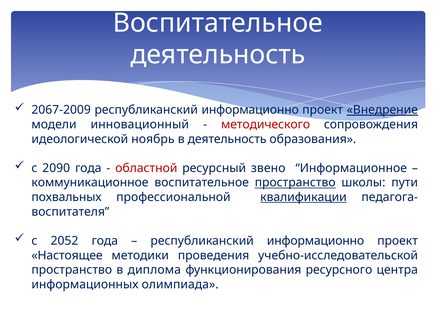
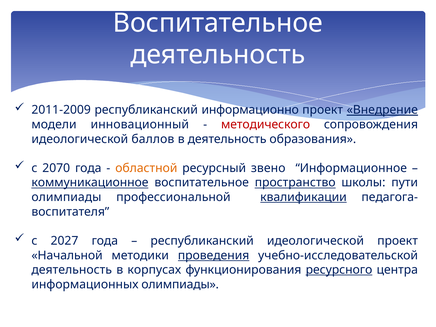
2067-2009: 2067-2009 -> 2011-2009 (61, 110)
ноябрь: ноябрь -> баллов (153, 139)
2090: 2090 -> 2070 (56, 168)
областной colour: red -> orange (146, 168)
коммуникационное underline: none -> present (90, 183)
похвальных: похвальных -> олимпиады (66, 197)
2052: 2052 -> 2027 (64, 241)
информационно: информационно -> идеологической (315, 241)
Настоящее: Настоящее -> Начальной (67, 255)
проведения underline: none -> present (214, 255)
пространство: пространство -> деятельность (72, 270)
диплома: диплома -> корпусах (154, 270)
ресурсного underline: none -> present (339, 270)
информационных олимпиада: олимпиада -> олимпиады (180, 284)
